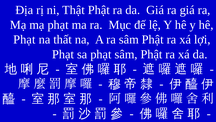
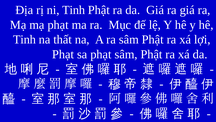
ni Thật: Thật -> Tinh (74, 10)
Phạt: Phạt -> Tinh (24, 39)
